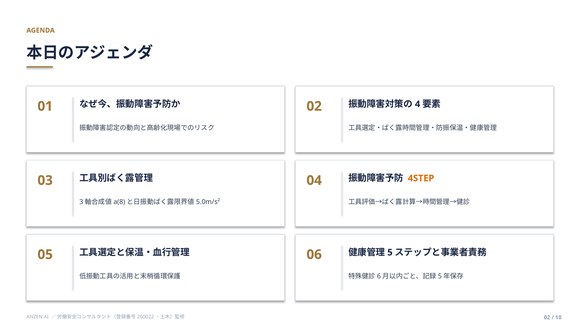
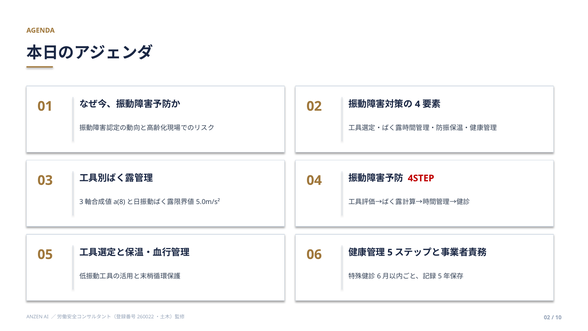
4STEP colour: orange -> red (421, 178)
